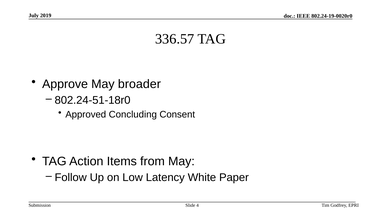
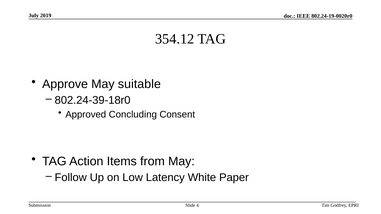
336.57: 336.57 -> 354.12 (175, 39)
broader: broader -> suitable (139, 84)
802.24-51-18r0: 802.24-51-18r0 -> 802.24-39-18r0 (93, 100)
